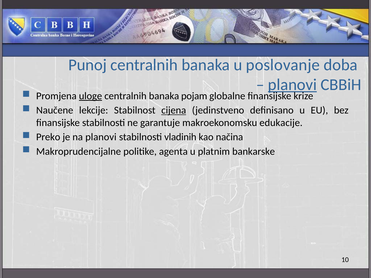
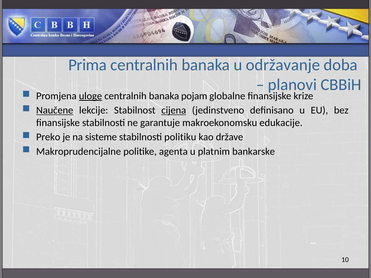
Punoj: Punoj -> Prima (88, 65)
poslovanje: poslovanje -> održavanje (283, 65)
planovi underline: present -> none (292, 85)
Naučene underline: none -> present (55, 110)
na planovi: planovi -> sisteme (101, 137)
vladinih: vladinih -> politiku (180, 137)
načina: načina -> države (229, 137)
